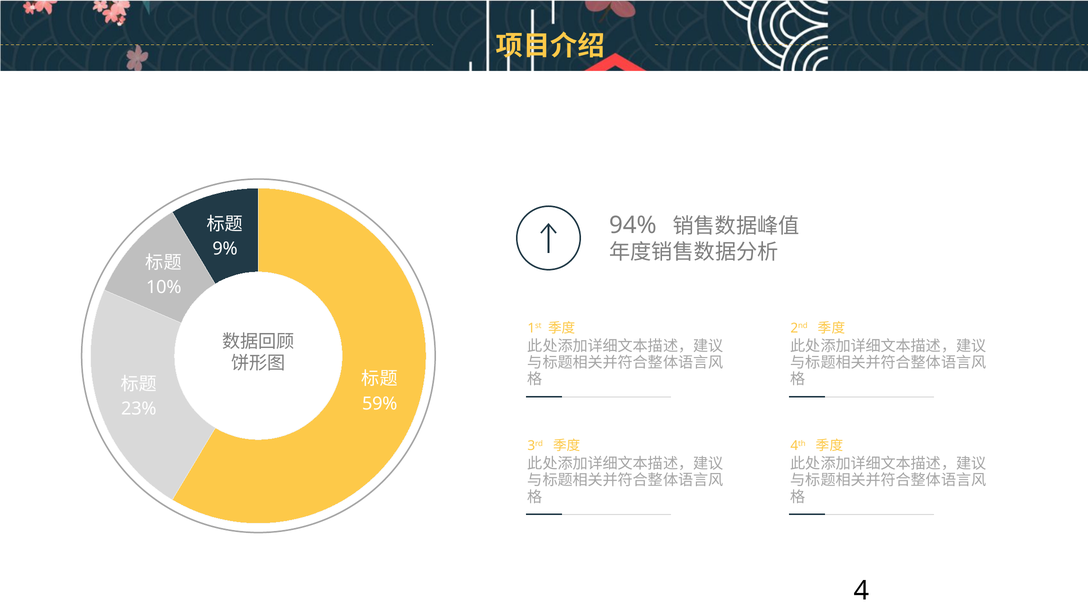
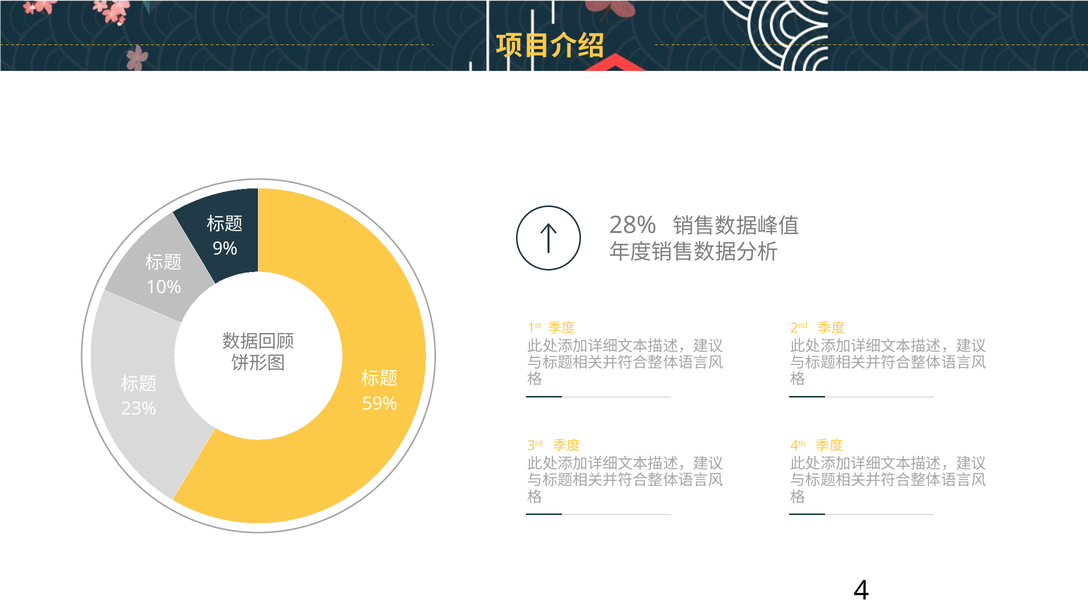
94%: 94% -> 28% (633, 225)
